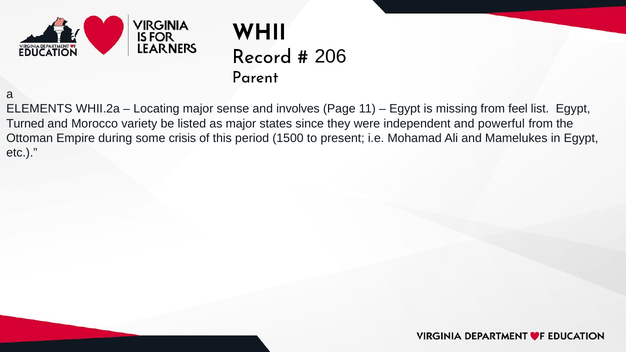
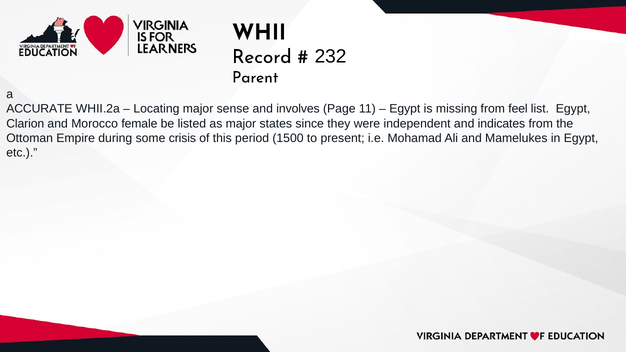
206: 206 -> 232 (331, 57)
ELEMENTS: ELEMENTS -> ACCURATE (39, 109)
Turned: Turned -> Clarion (25, 124)
variety: variety -> female (139, 124)
powerful: powerful -> indicates (501, 124)
